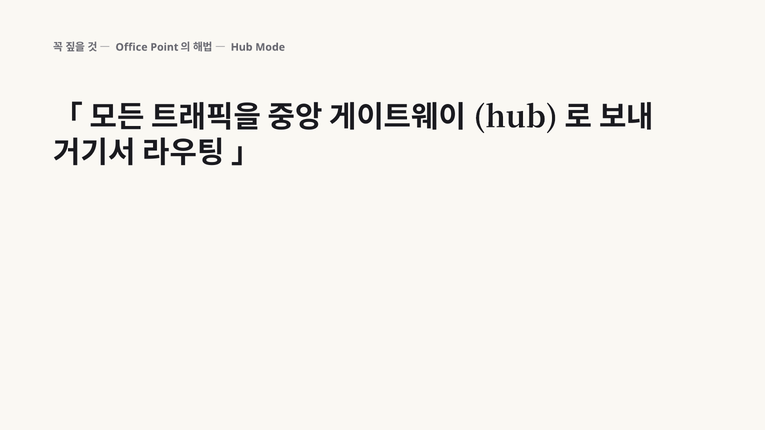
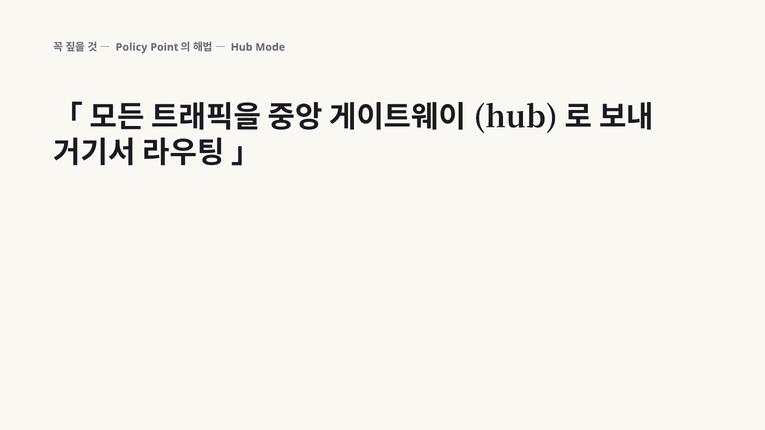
Office: Office -> Policy (132, 47)
